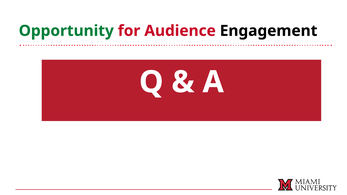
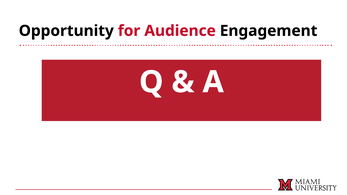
Opportunity colour: green -> black (66, 31)
